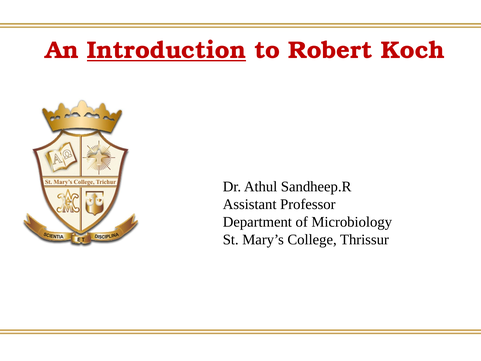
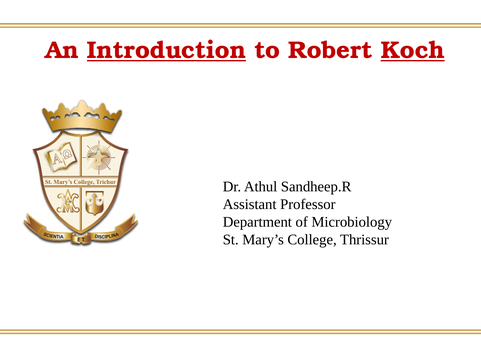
Koch underline: none -> present (413, 50)
